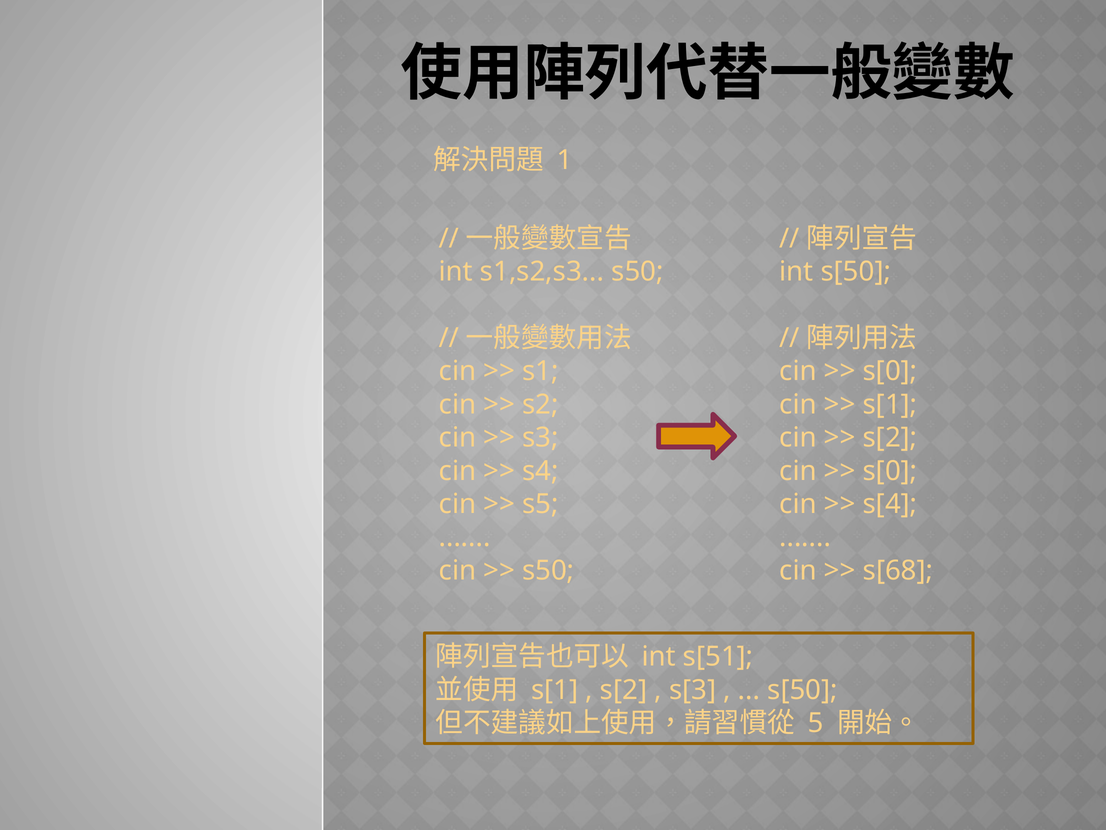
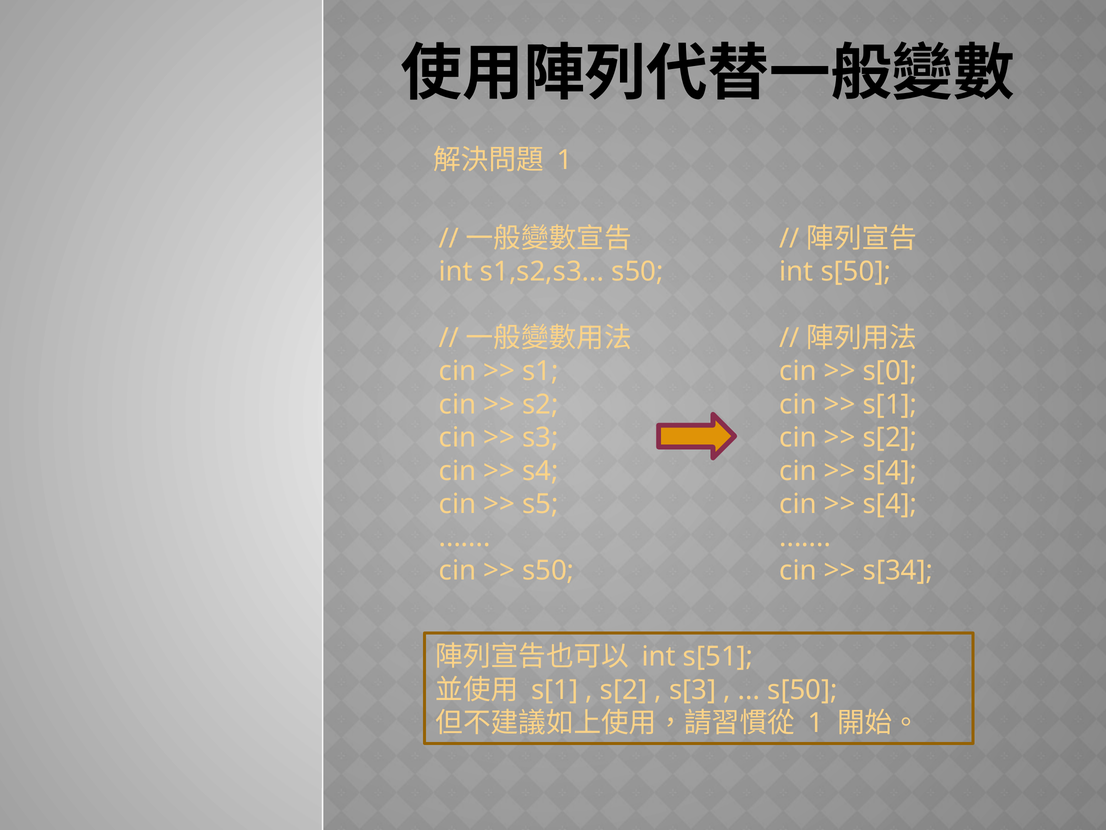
s[0: s[0 -> s[4 (890, 471)
s[68: s[68 -> s[34 (898, 570)
5: 5 -> 1 (816, 723)
